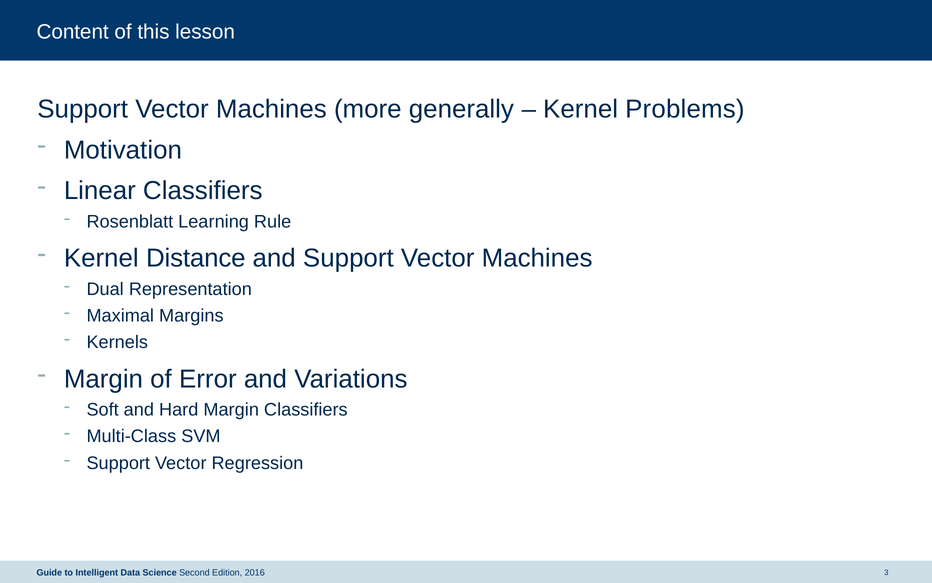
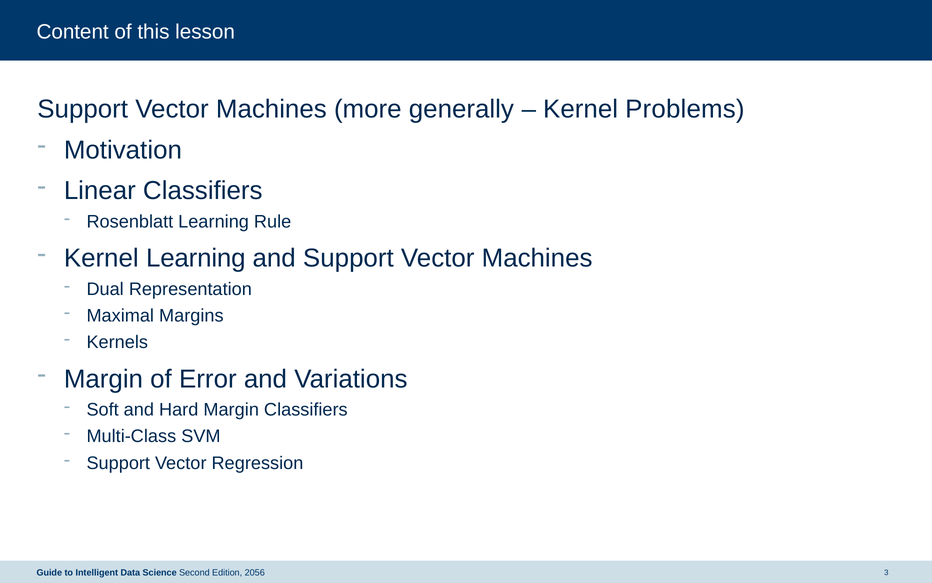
Kernel Distance: Distance -> Learning (196, 258)
2016: 2016 -> 2056 (255, 573)
